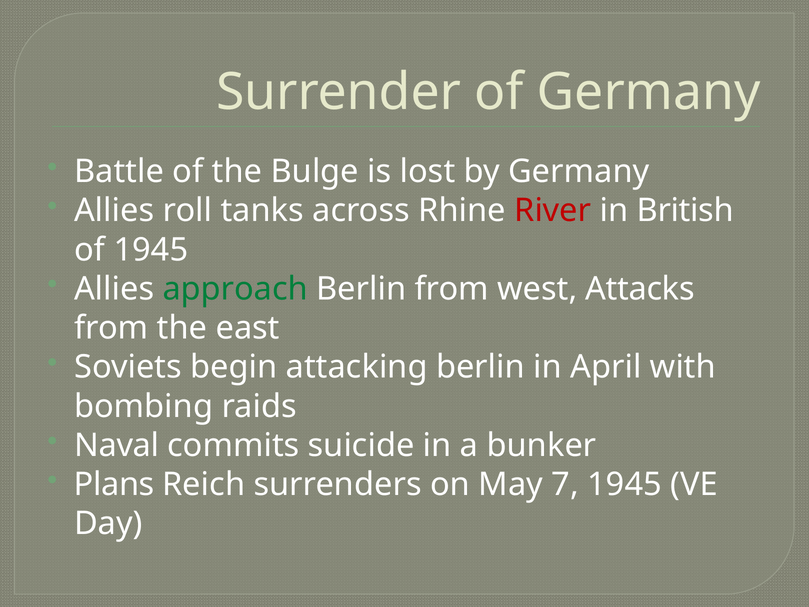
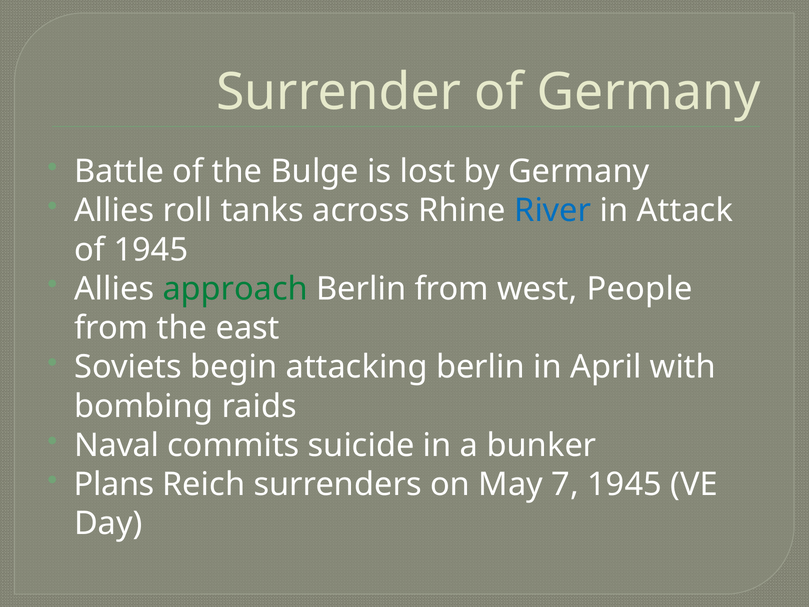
River colour: red -> blue (553, 211)
British: British -> Attack (685, 211)
Attacks: Attacks -> People (640, 289)
